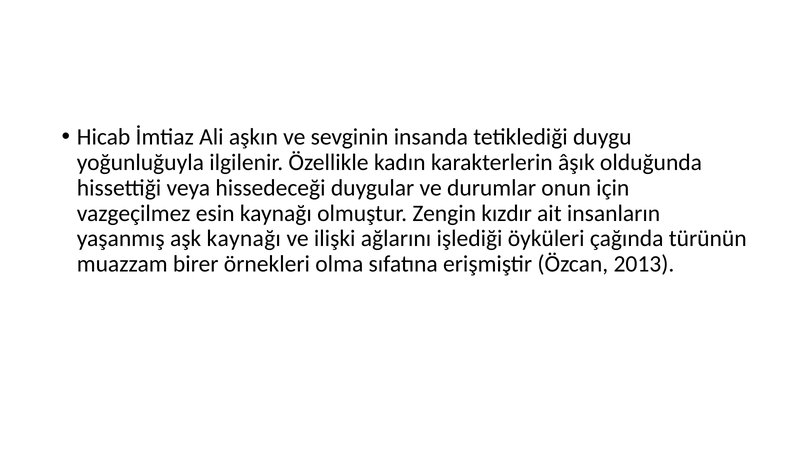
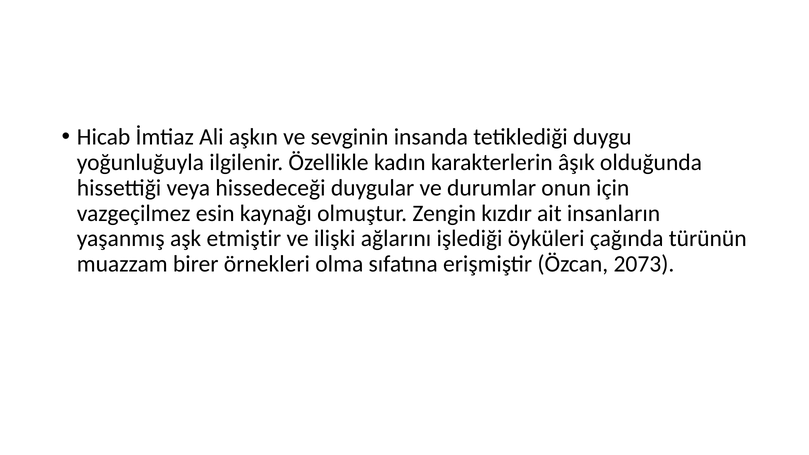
aşk kaynağı: kaynağı -> etmiştir (244, 239)
2013: 2013 -> 2073 (644, 264)
